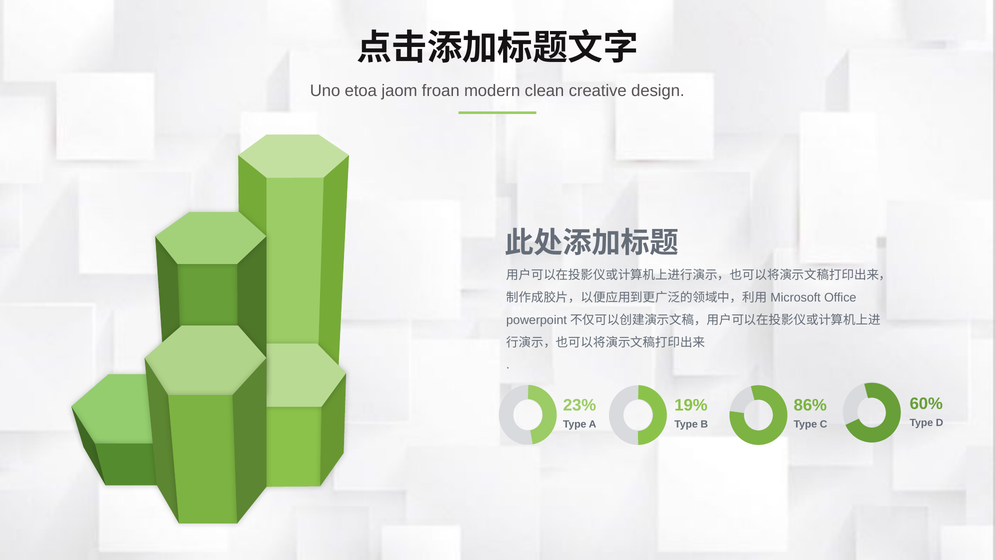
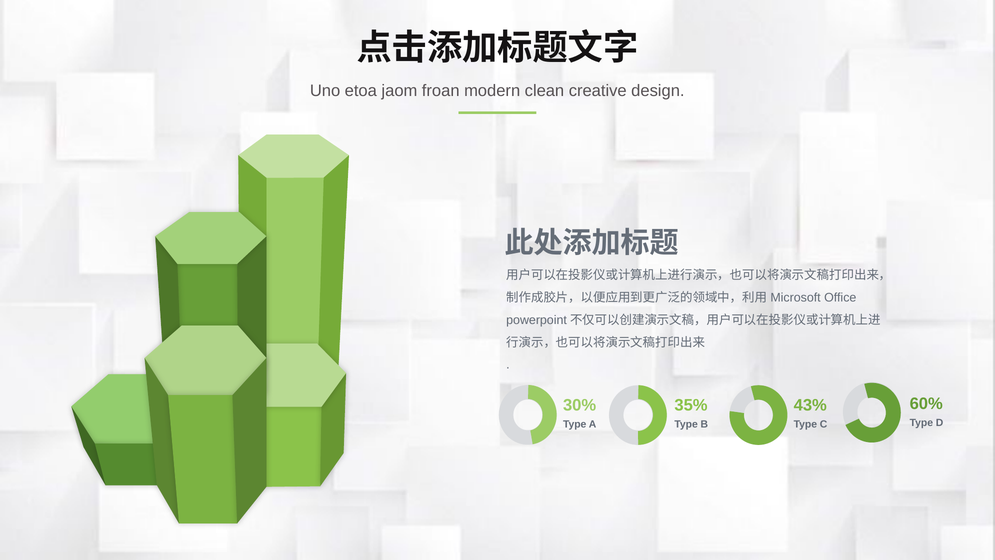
23%: 23% -> 30% (580, 405)
19%: 19% -> 35% (691, 405)
86%: 86% -> 43% (810, 405)
